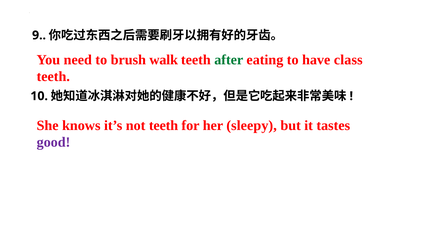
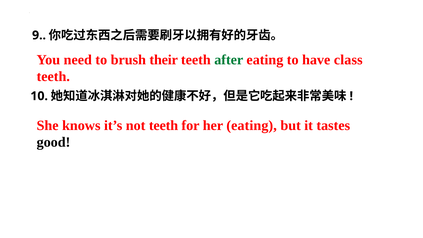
walk: walk -> their (164, 60)
her sleepy: sleepy -> eating (252, 125)
good colour: purple -> black (53, 142)
